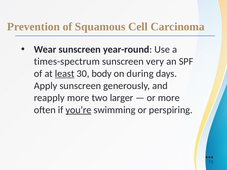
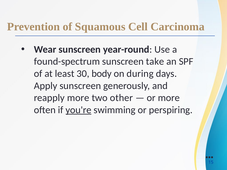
times-spectrum: times-spectrum -> found-spectrum (67, 62)
very: very -> take (155, 62)
least underline: present -> none (65, 74)
larger: larger -> other (121, 98)
